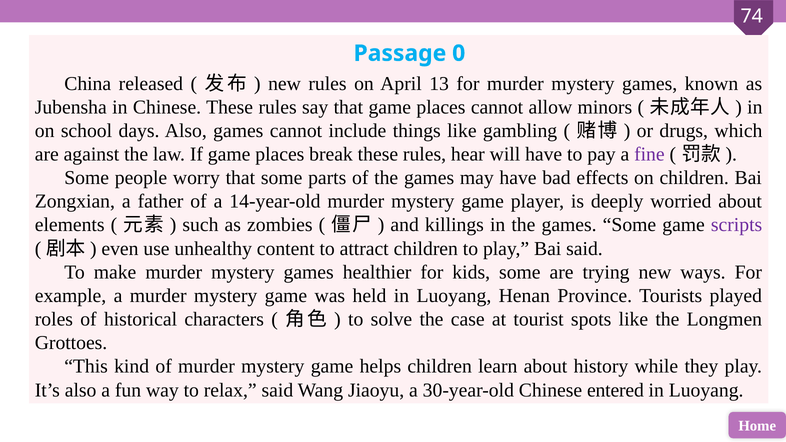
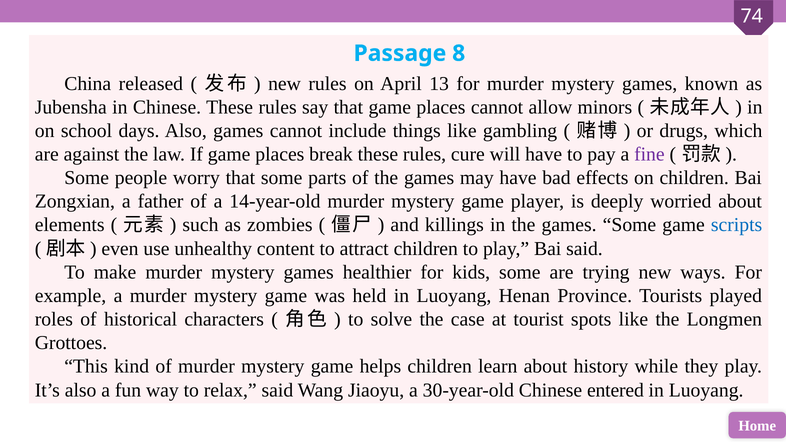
0: 0 -> 8 (459, 53)
hear: hear -> cure (468, 154)
scripts colour: purple -> blue (737, 225)
